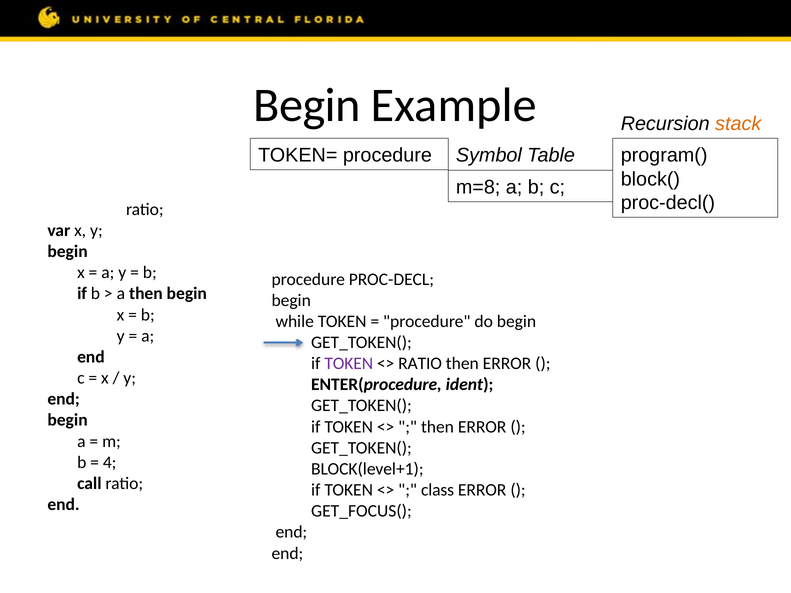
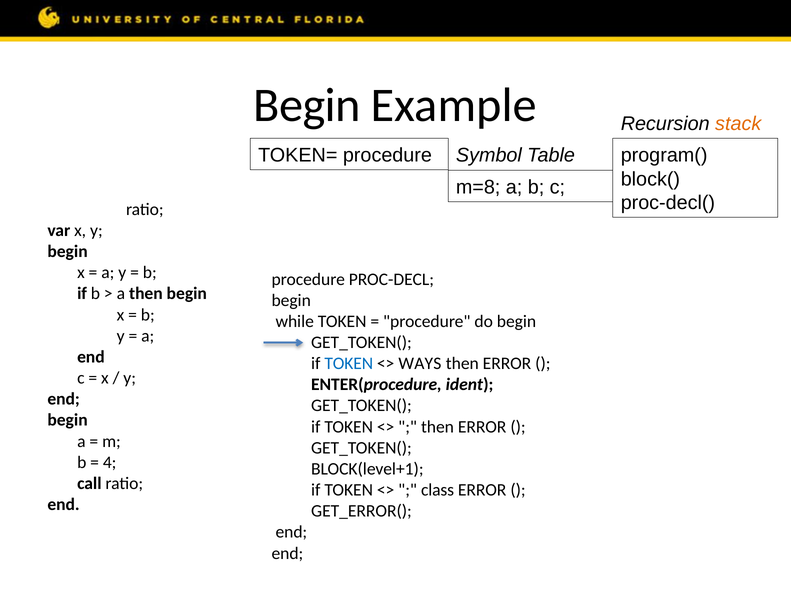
TOKEN colour: purple -> blue (349, 364)
RATIO: RATIO -> WAYS (420, 364)
GET_FOCUS(: GET_FOCUS( -> GET_ERROR( (361, 511)
